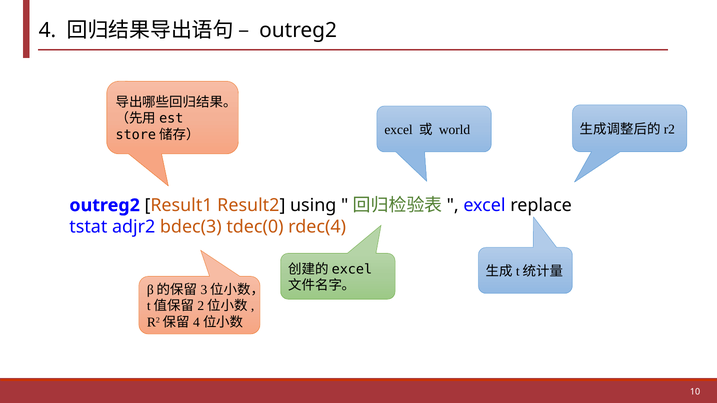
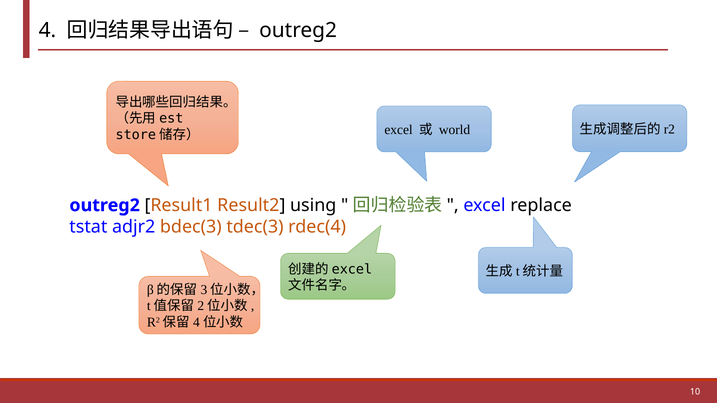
tdec(0: tdec(0 -> tdec(3 (255, 227)
